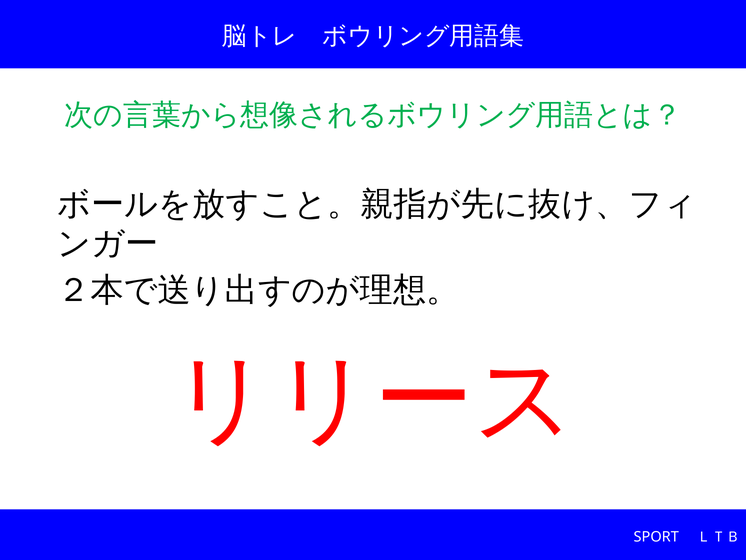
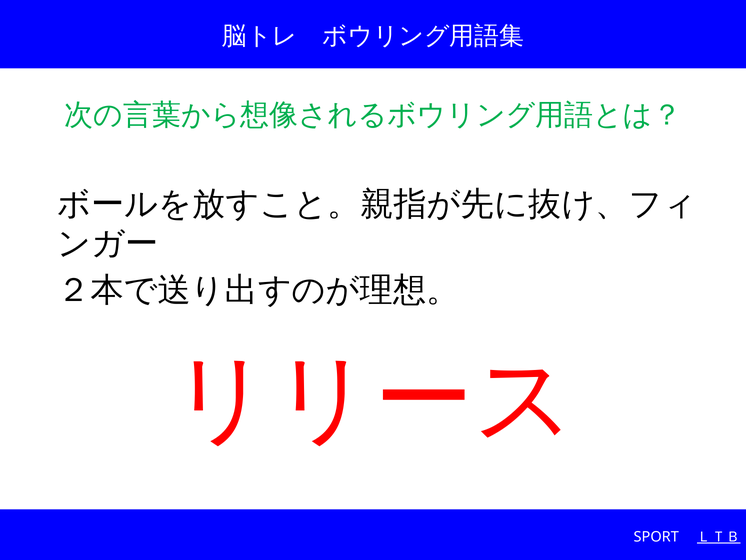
ＬＴＢ underline: none -> present (719, 536)
